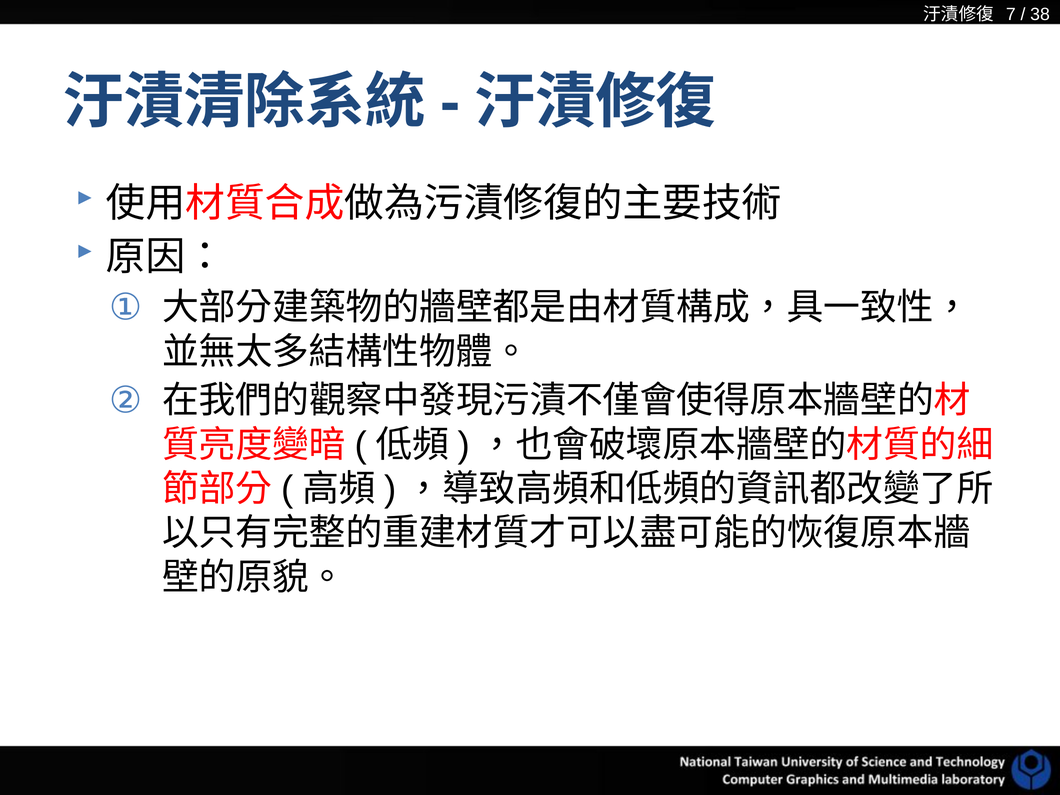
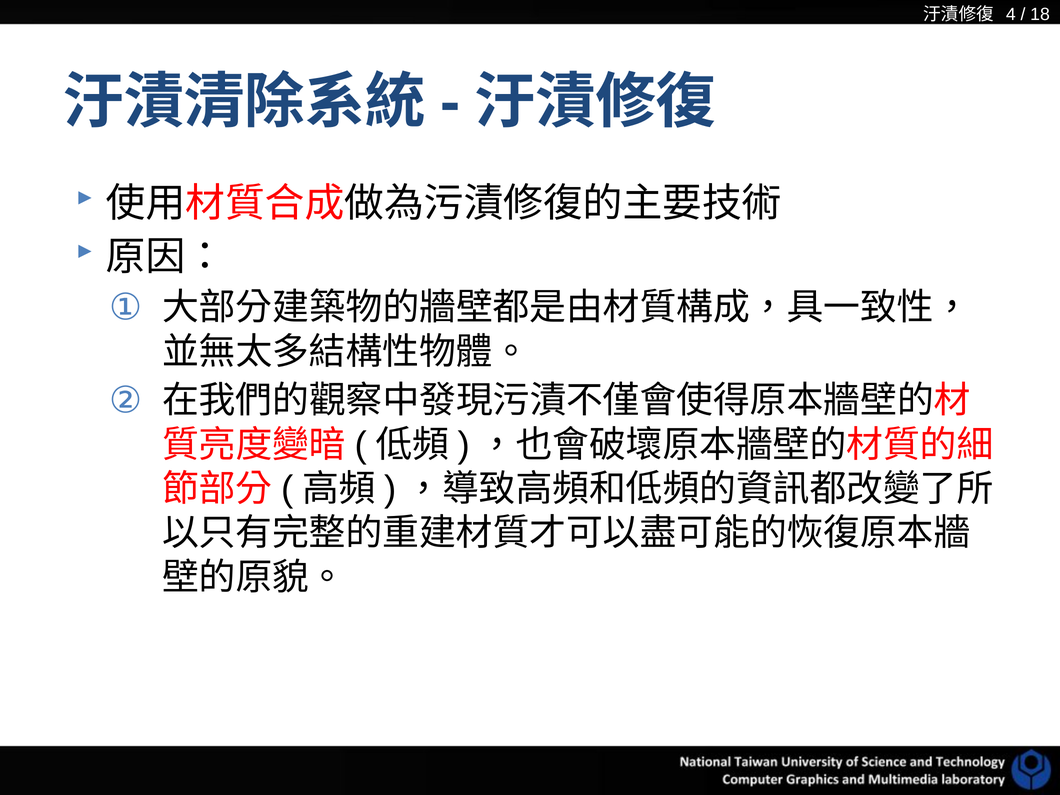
7: 7 -> 4 (1011, 15)
38: 38 -> 18 (1040, 15)
